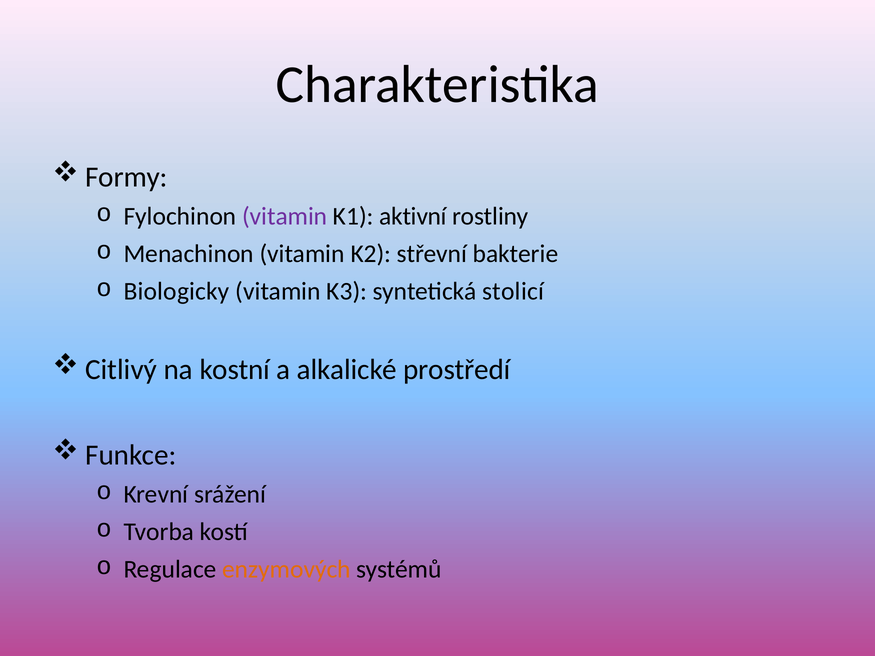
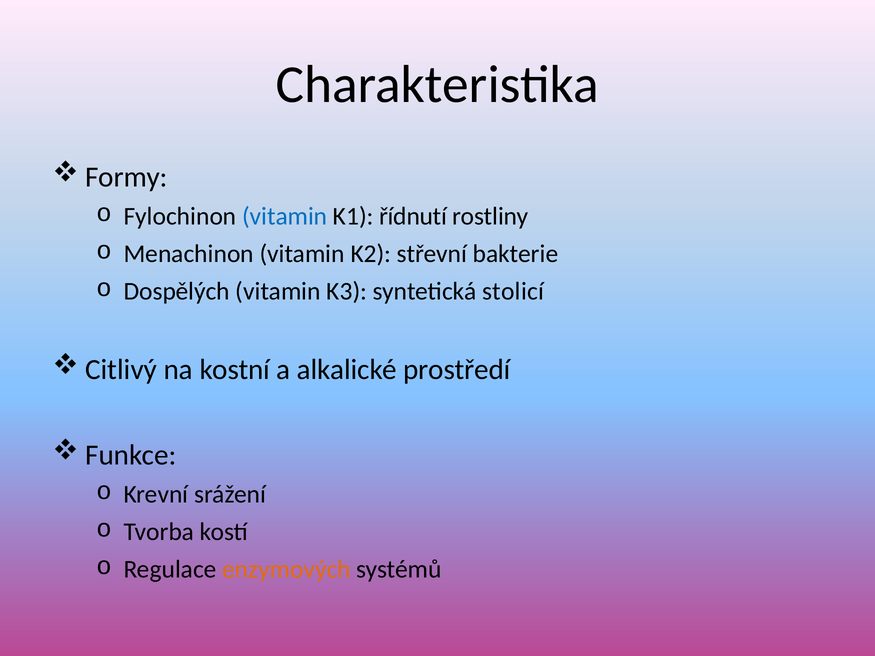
vitamin colour: purple -> blue (285, 216)
aktivní: aktivní -> řídnutí (413, 216)
Biologicky: Biologicky -> Dospělých (177, 291)
